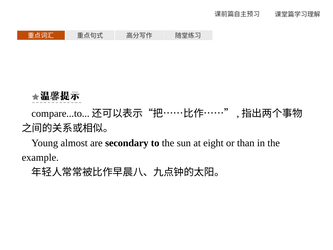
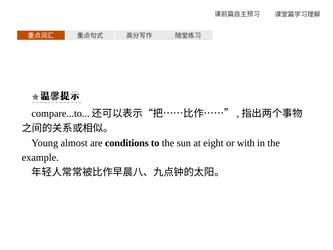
secondary: secondary -> conditions (127, 143)
than: than -> with (246, 143)
